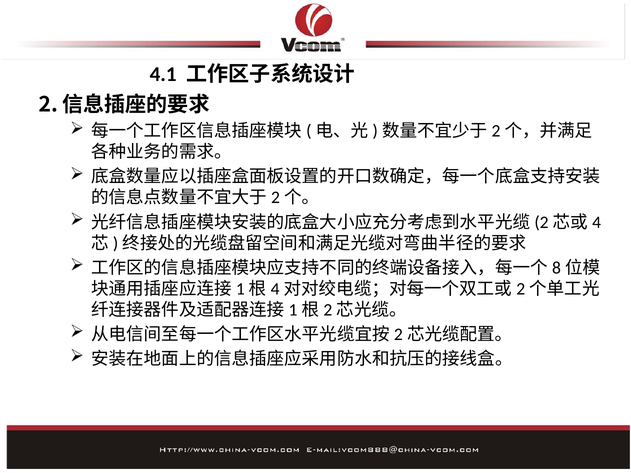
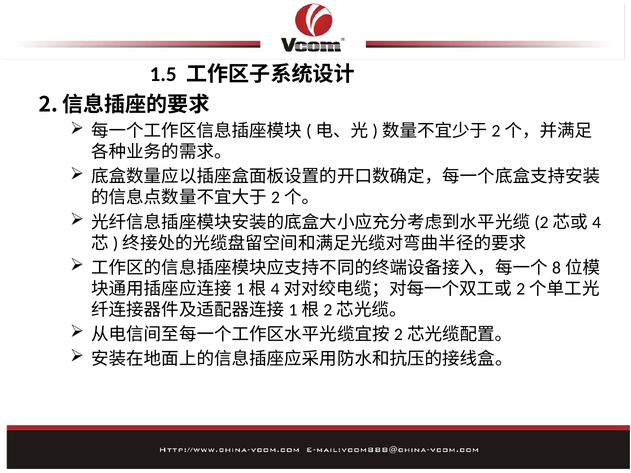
4.1: 4.1 -> 1.5 (163, 74)
